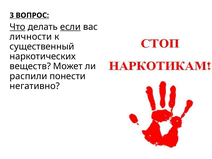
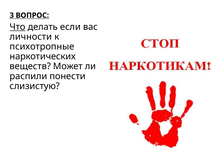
если underline: present -> none (70, 27)
существенный: существенный -> психотропные (42, 47)
негативно: негативно -> слизистую (35, 86)
